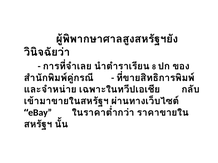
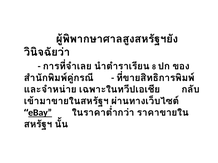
eBay underline: none -> present (40, 113)
